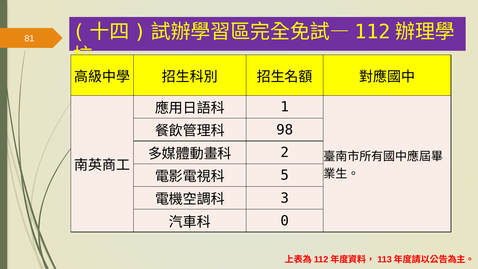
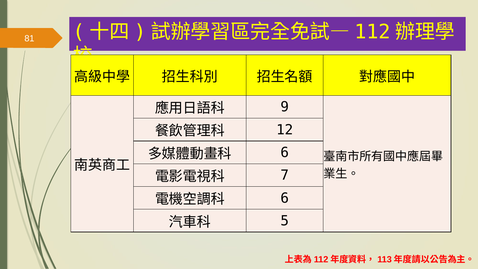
1: 1 -> 9 (285, 107)
98: 98 -> 12 (285, 130)
2: 2 -> 6 (285, 152)
5: 5 -> 7 (285, 175)
3: 3 -> 6 (285, 198)
0: 0 -> 5 (285, 221)
